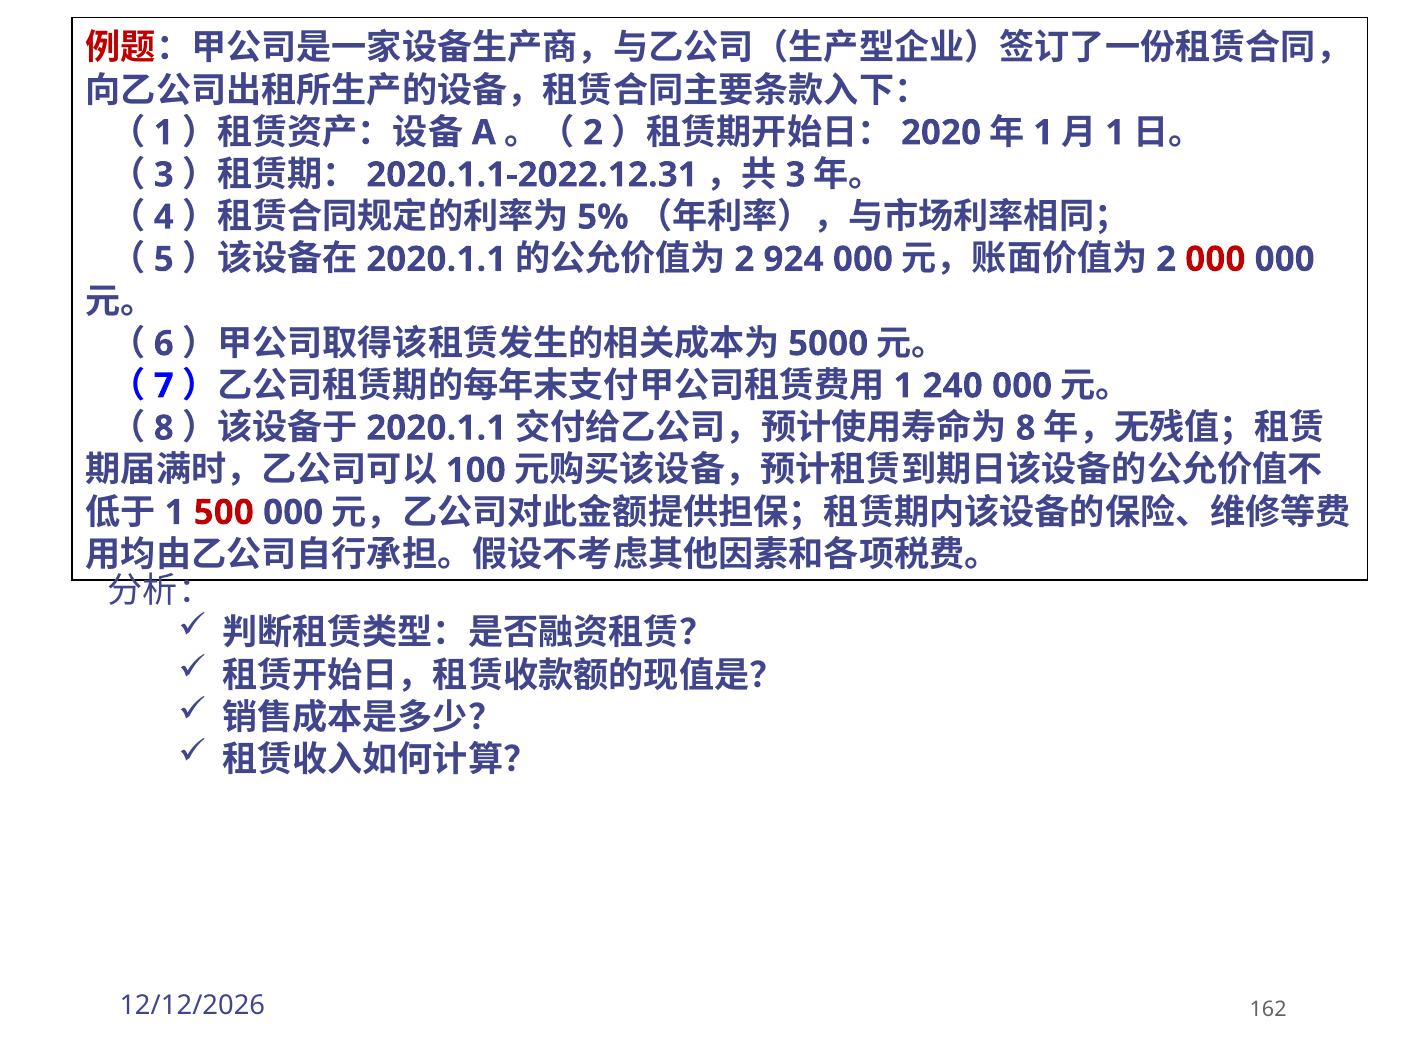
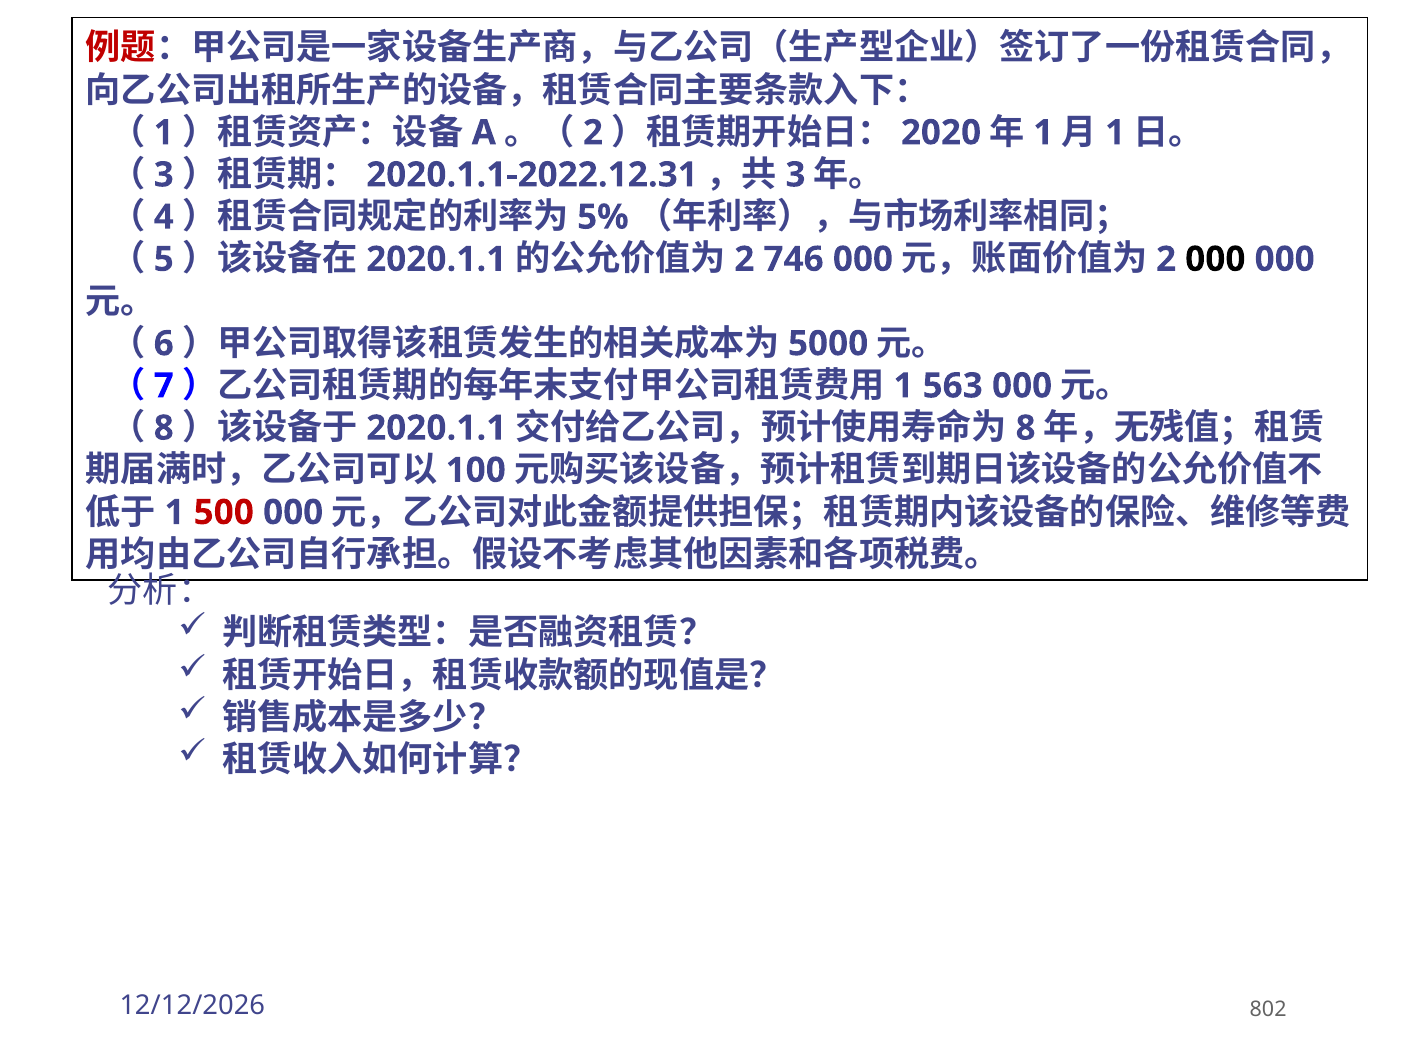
924: 924 -> 746 (794, 259)
000 colour: red -> black (1215, 259)
240: 240 -> 563 (953, 386)
162: 162 -> 802 (1268, 1009)
